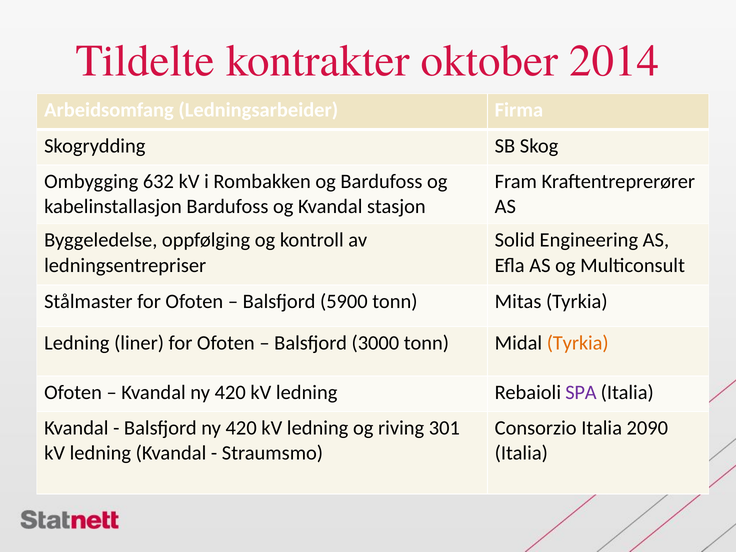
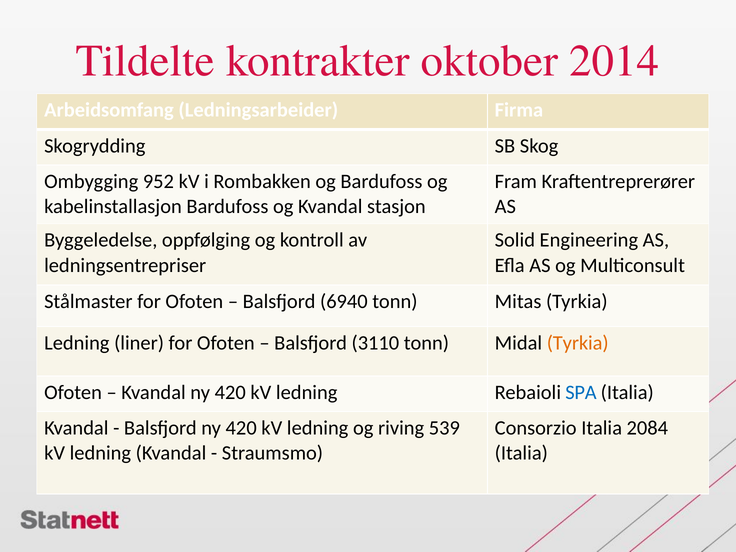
632: 632 -> 952 (158, 182)
5900: 5900 -> 6940 (344, 302)
3000: 3000 -> 3110 (375, 343)
SPA colour: purple -> blue (581, 392)
301: 301 -> 539 (444, 428)
2090: 2090 -> 2084 (647, 428)
